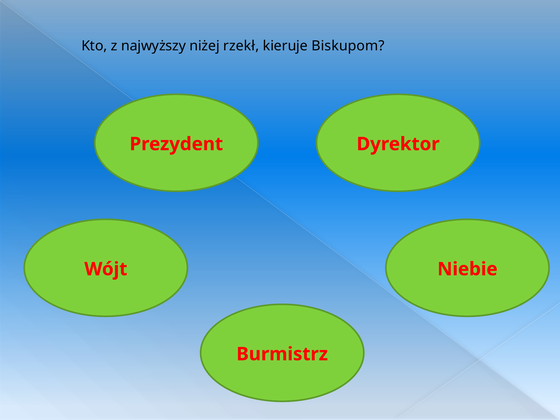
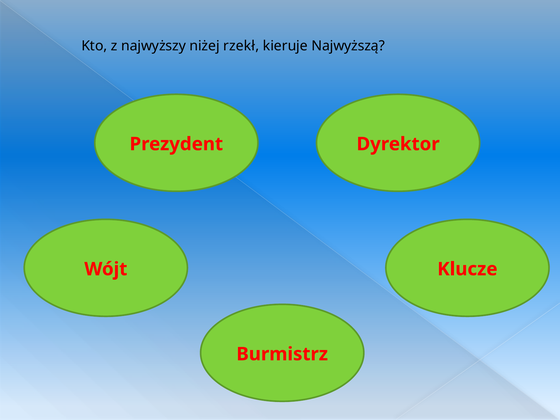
Biskupom: Biskupom -> Najwyższą (348, 46)
Niebie: Niebie -> Klucze (467, 269)
